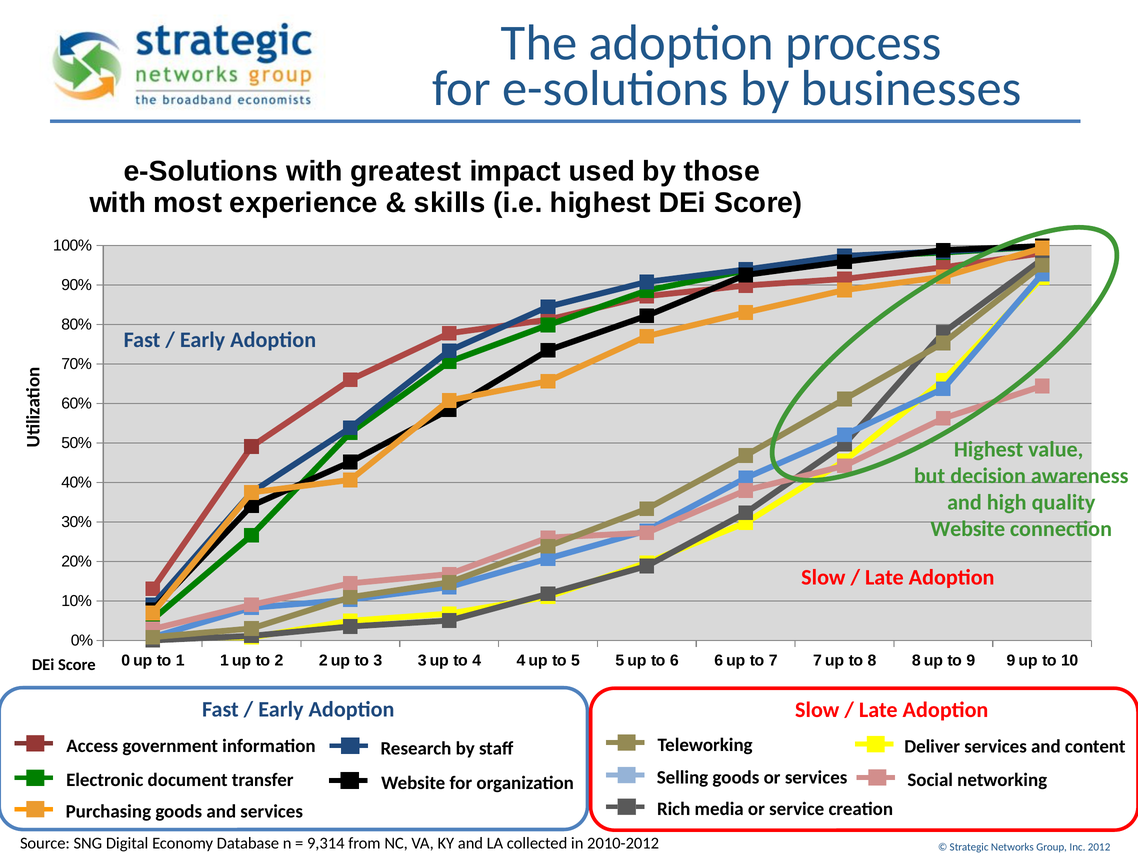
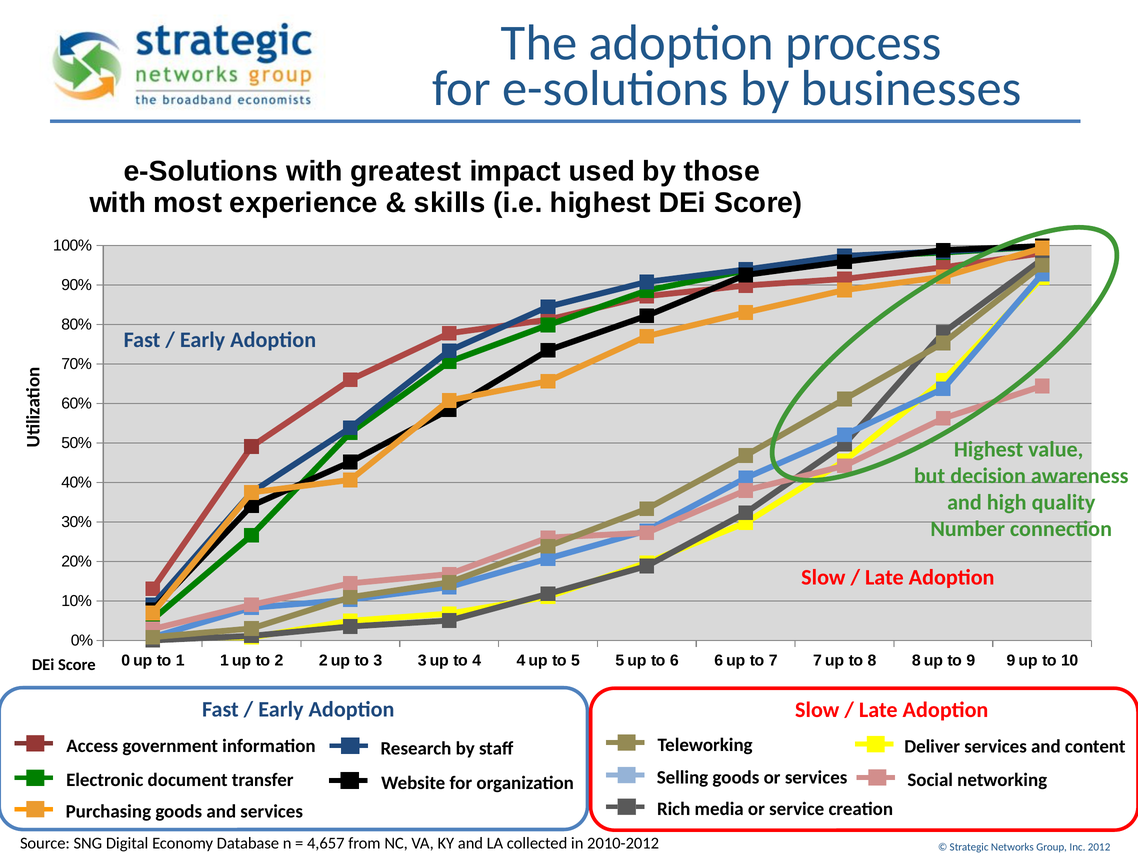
Website: Website -> Number (968, 529)
9,314: 9,314 -> 4,657 (326, 844)
